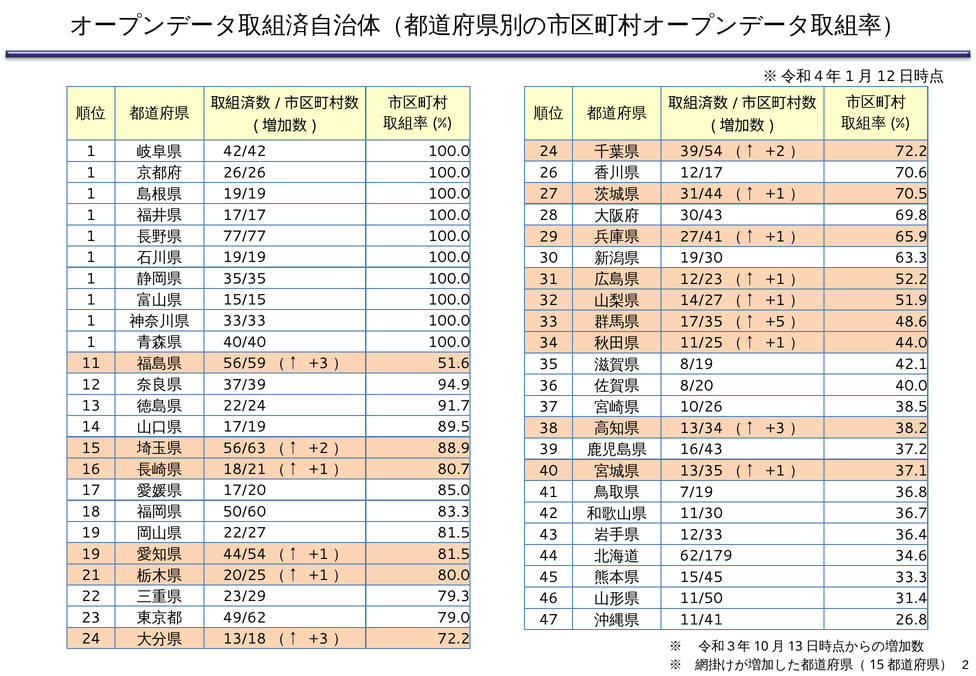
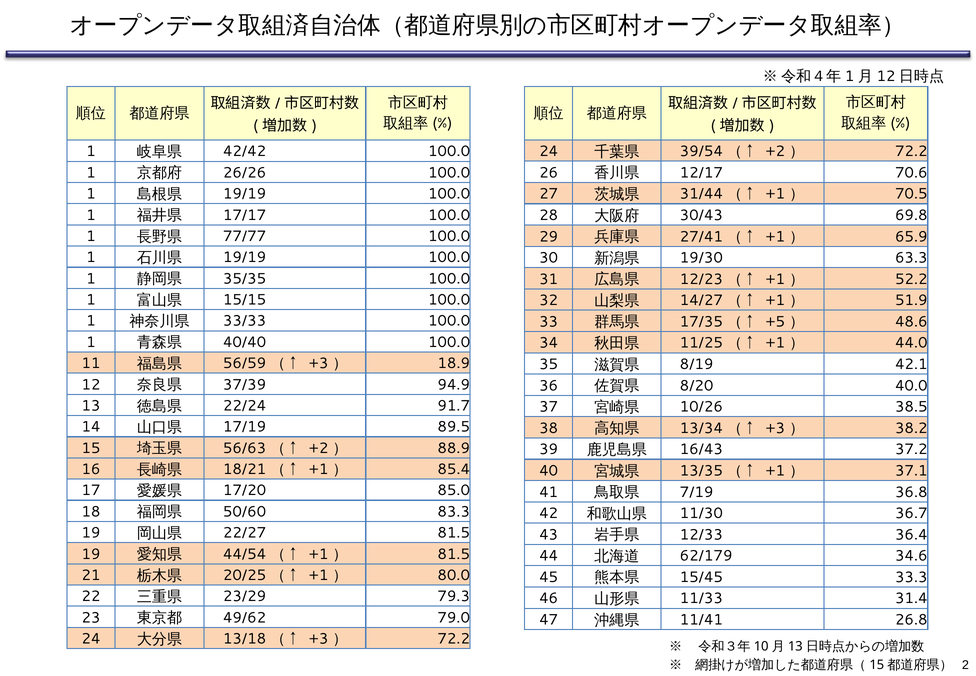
51.6: 51.6 -> 18.9 (454, 363)
80.7: 80.7 -> 85.4 (454, 469)
11/50: 11/50 -> 11/33 (701, 598)
